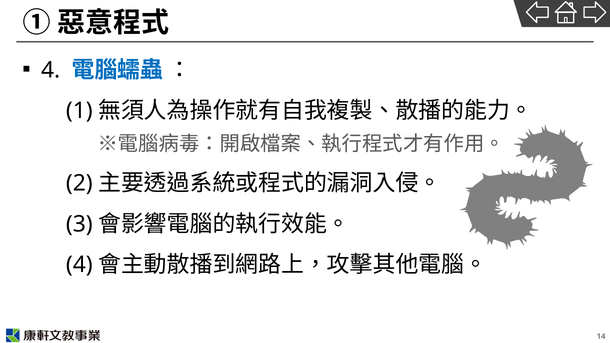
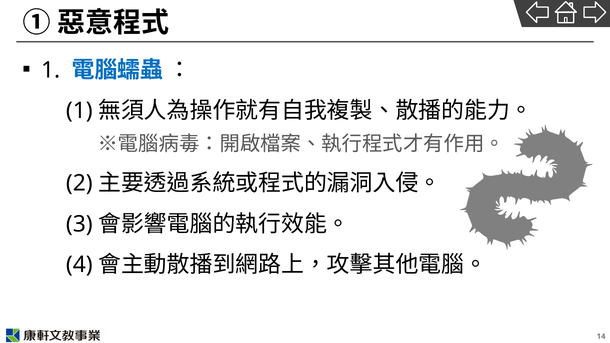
4: 4 -> 1 (51, 70)
